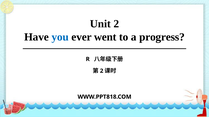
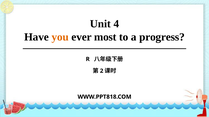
Unit 2: 2 -> 4 (116, 24)
you colour: blue -> orange (60, 37)
went: went -> most (105, 37)
